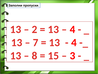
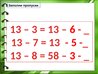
2: 2 -> 3 (34, 29)
4: 4 -> 6 (72, 29)
4: 4 -> 5 (74, 42)
15: 15 -> 58 (53, 55)
